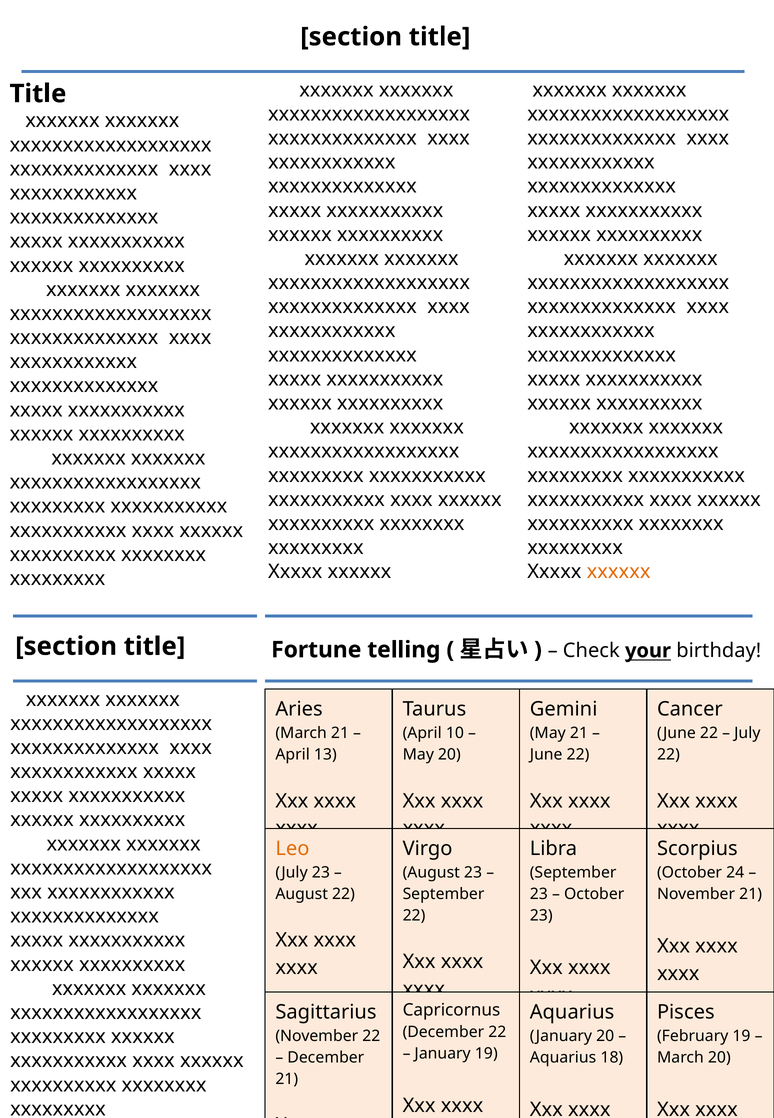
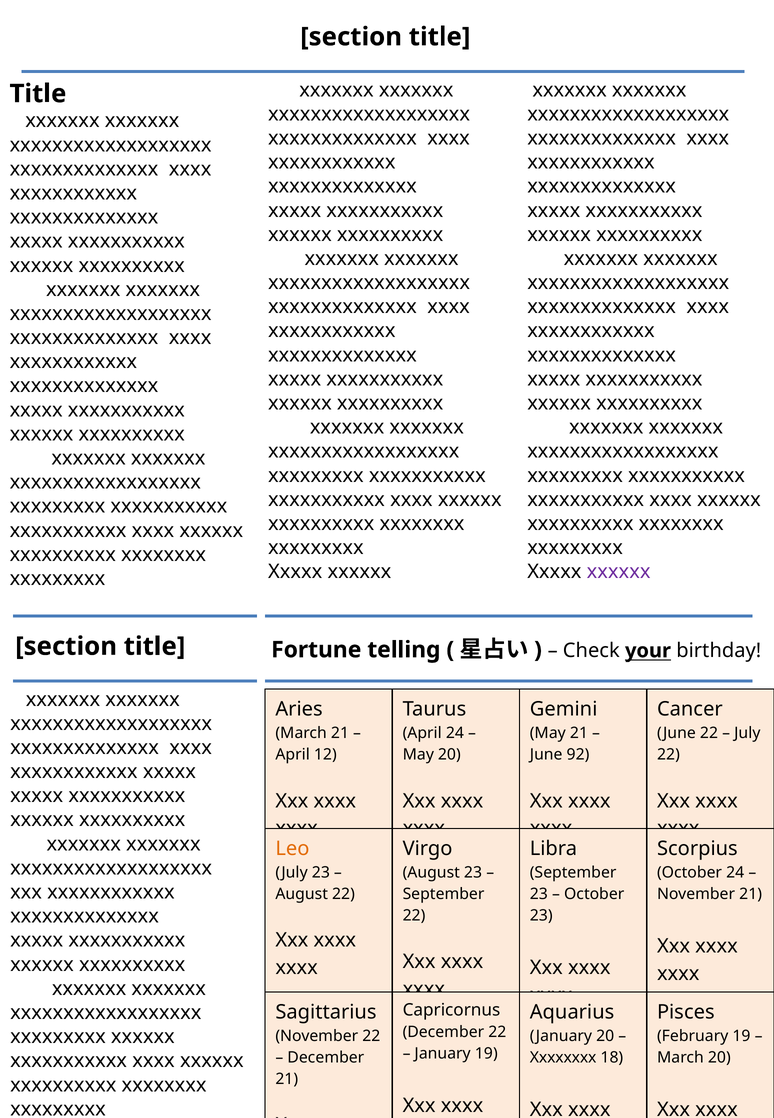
xxxxxx colour: orange -> purple (619, 572)
April 10: 10 -> 24 (455, 733)
13: 13 -> 12 (325, 755)
22: 22 -> 92 (578, 755)
Aquarius: Aquarius -> Xxxxxxxx (563, 1058)
